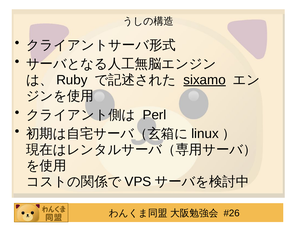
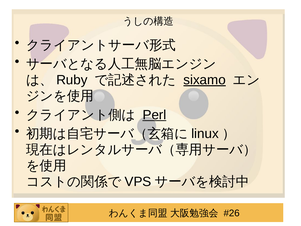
Perl underline: none -> present (154, 115)
